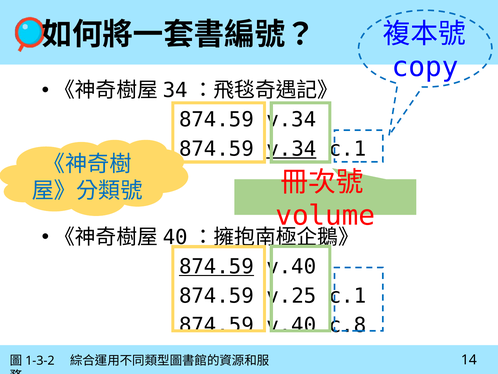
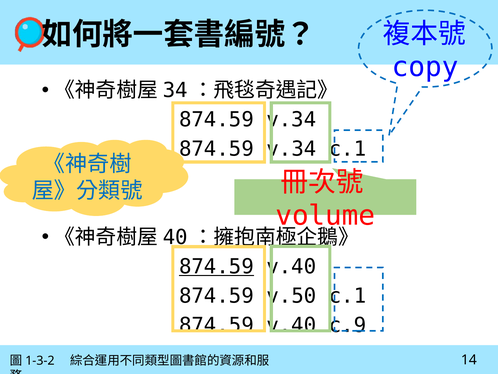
v.34 underline: present -> none (291, 149)
v.25: v.25 -> v.50 (291, 296)
c.8: c.8 -> c.9 (348, 325)
